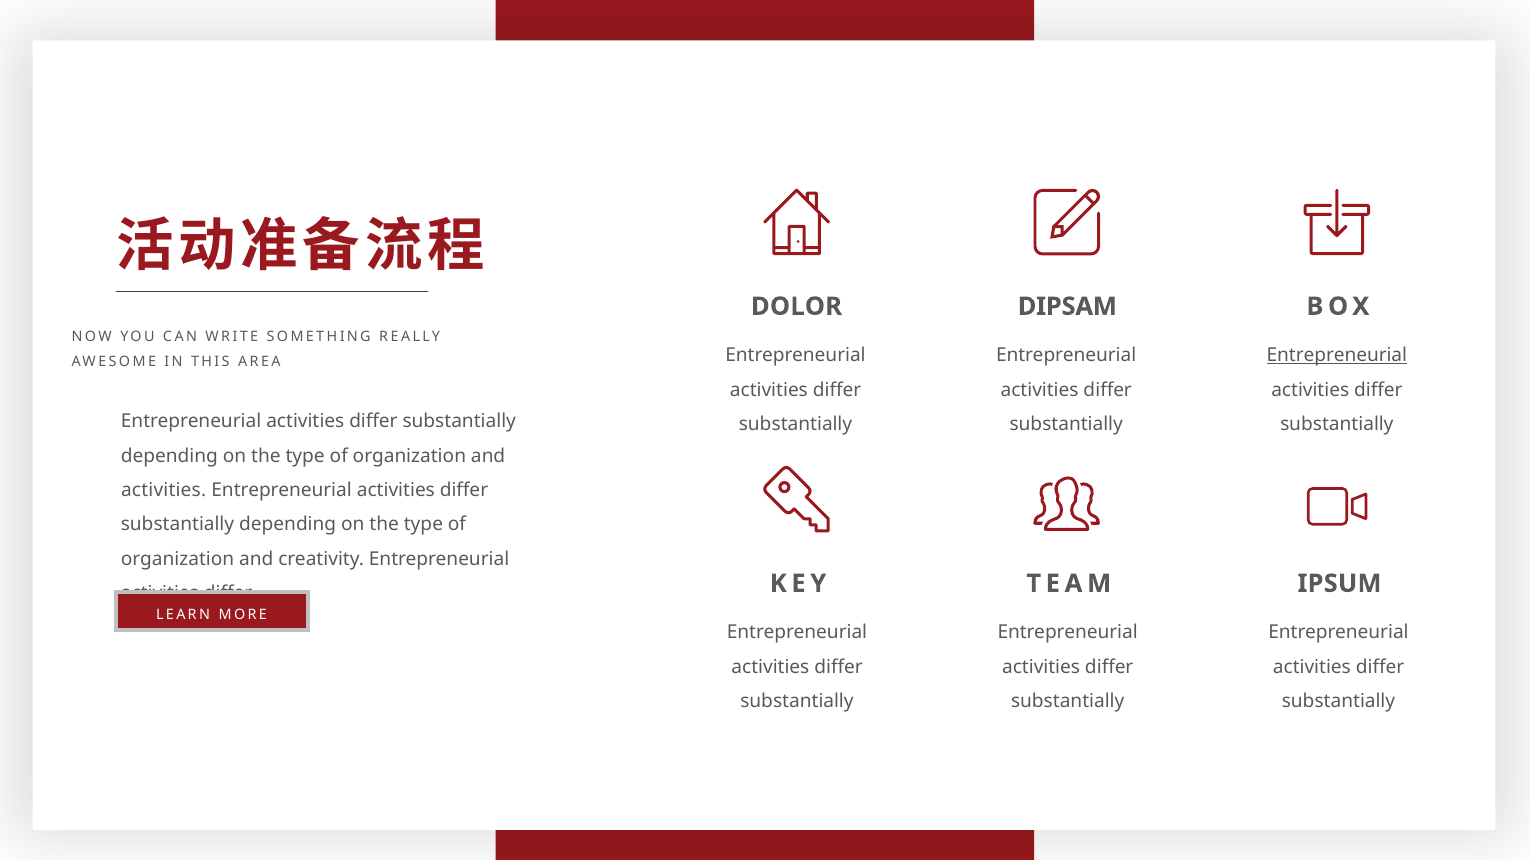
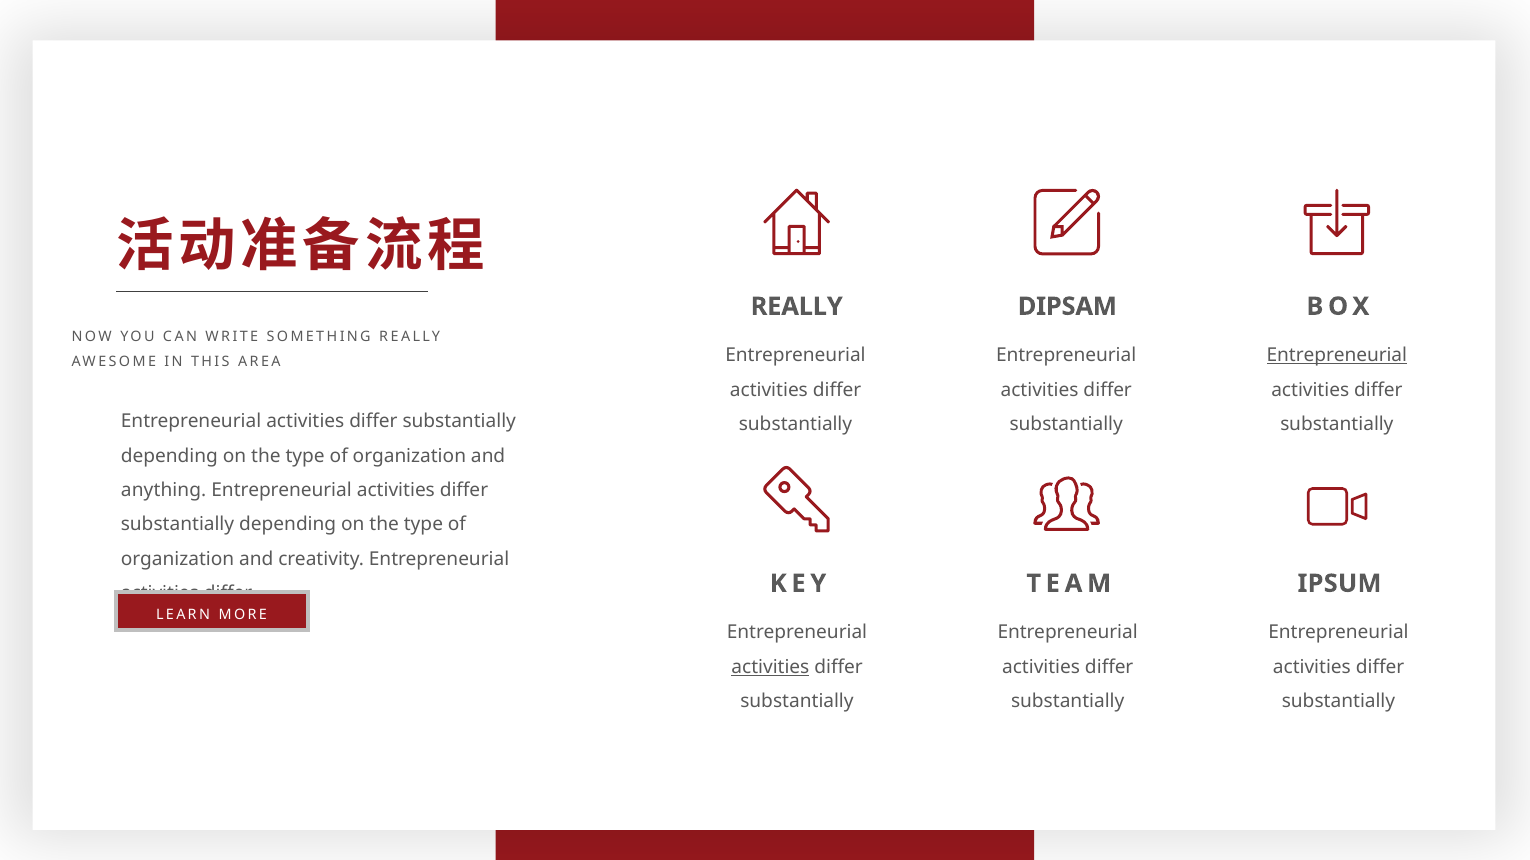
DOLOR: DOLOR -> REALLY (797, 307)
activities: activities -> anything (164, 491)
activities underline: none -> present (770, 668)
